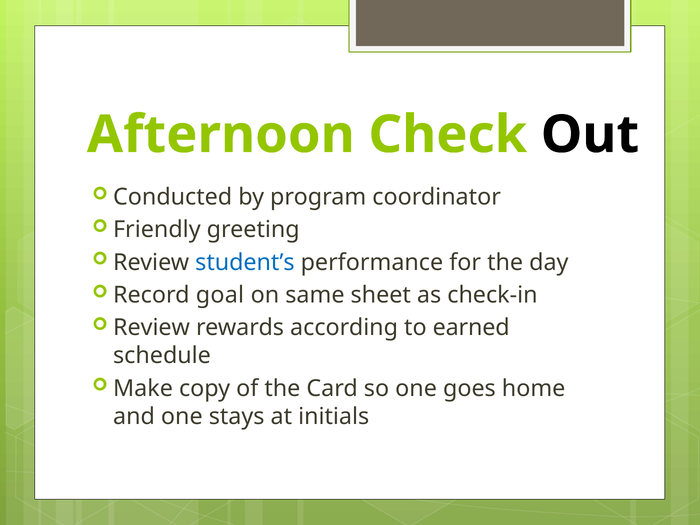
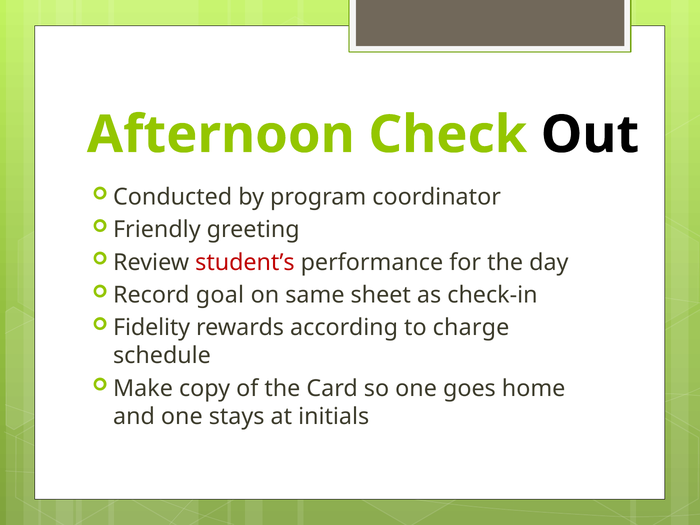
student’s colour: blue -> red (245, 262)
Review: Review -> Fidelity (152, 328)
earned: earned -> charge (471, 328)
